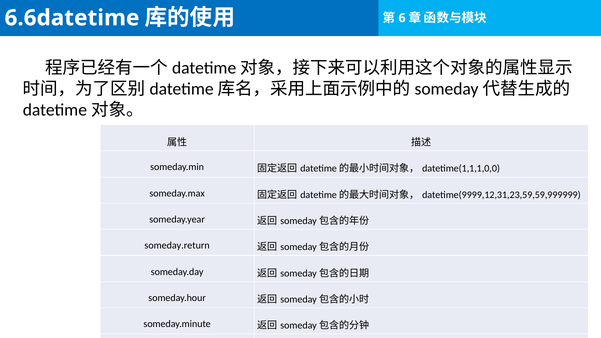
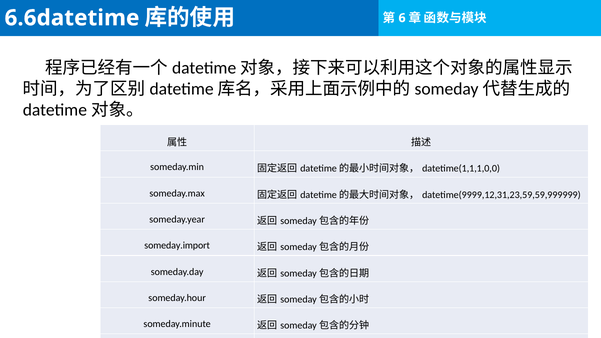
someday.return: someday.return -> someday.import (177, 246)
